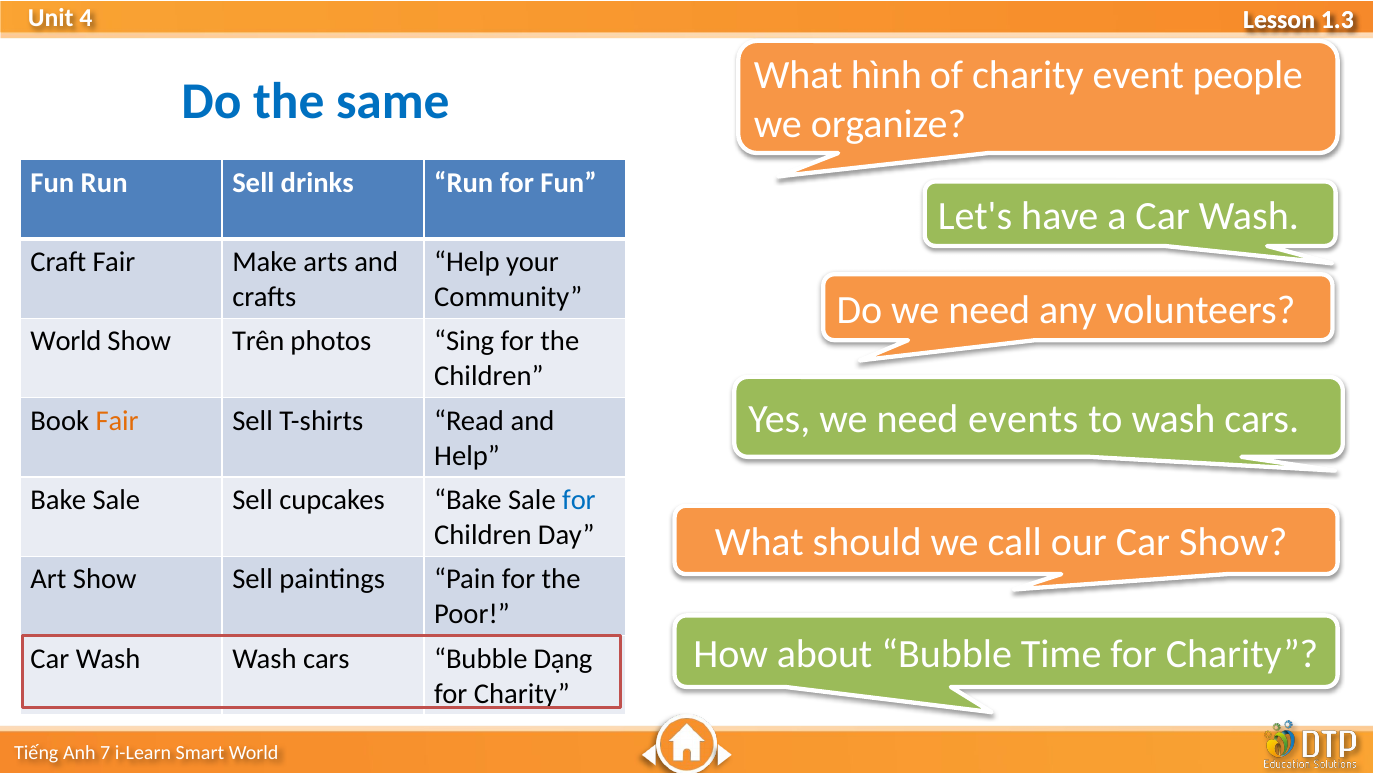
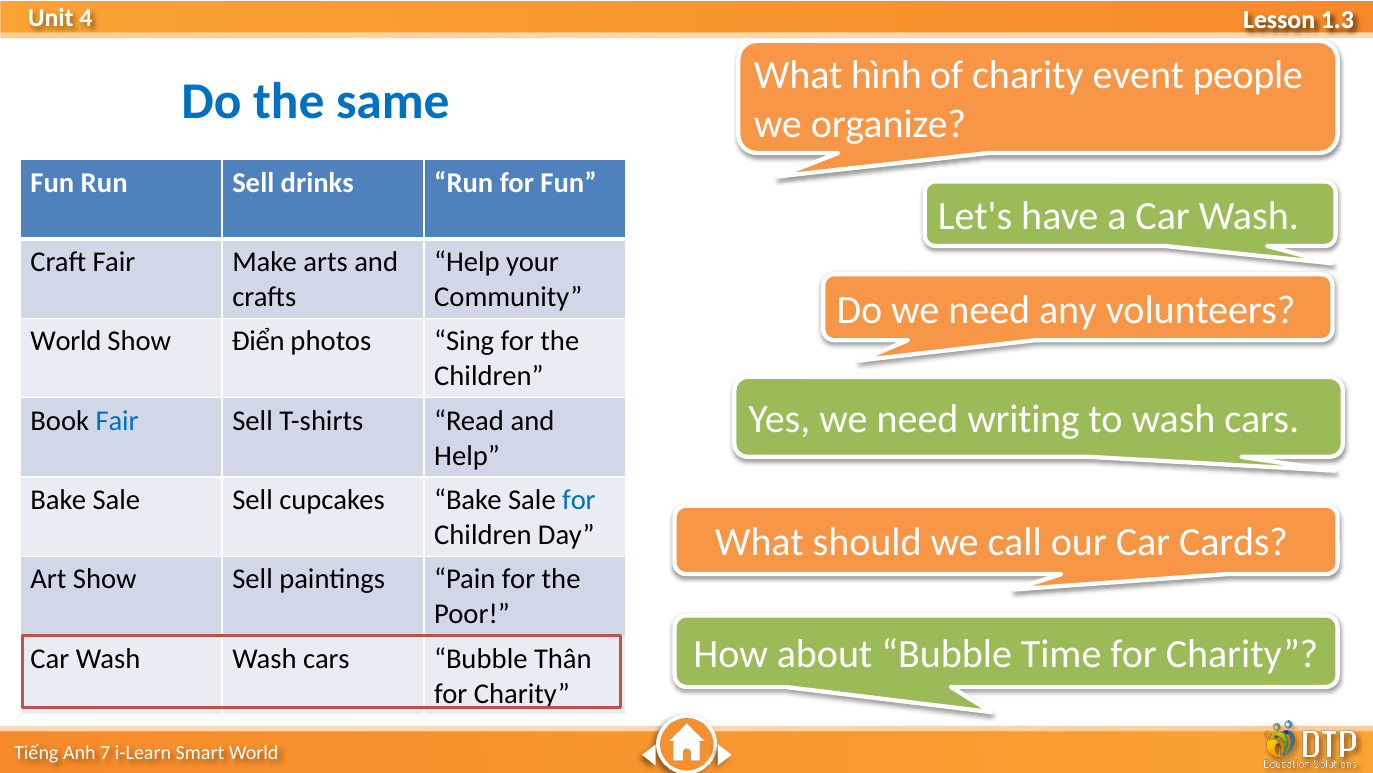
Trên: Trên -> Điển (258, 341)
events: events -> writing (1024, 419)
Fair colour: orange -> blue (117, 420)
Car Show: Show -> Cards (1234, 542)
Dạng: Dạng -> Thân (563, 658)
